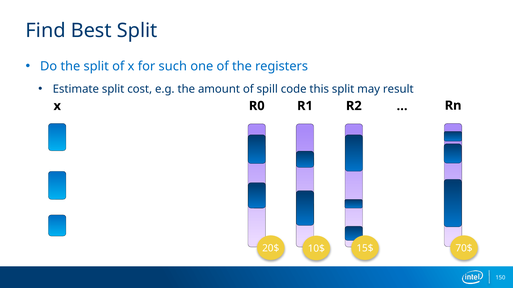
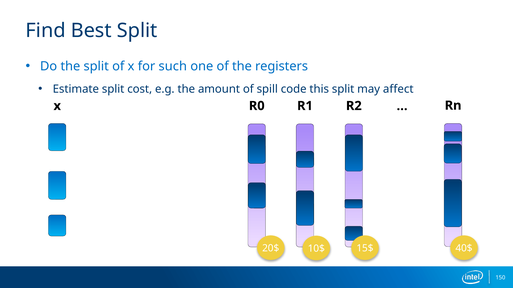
result: result -> affect (398, 89)
70$: 70$ -> 40$ (464, 249)
